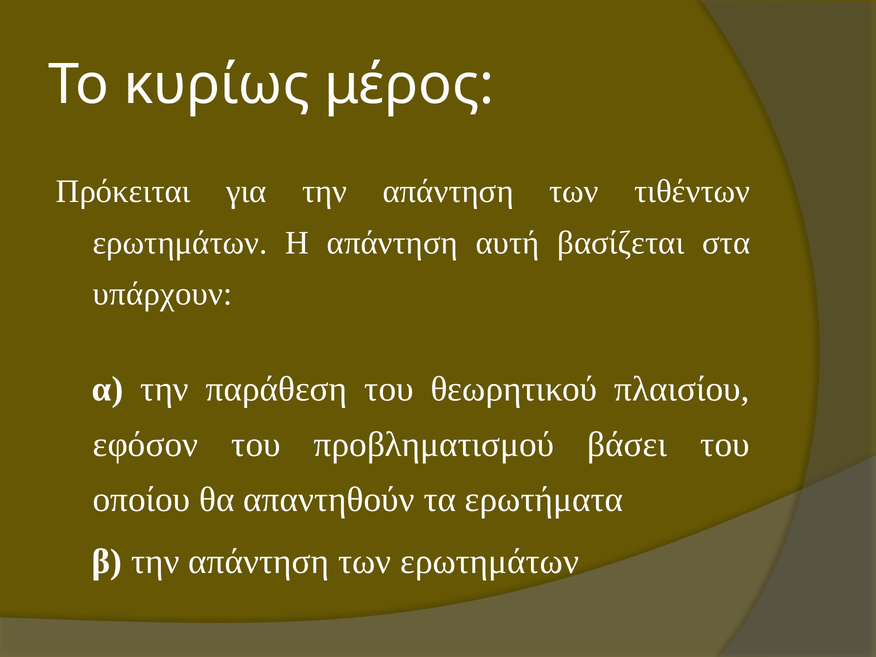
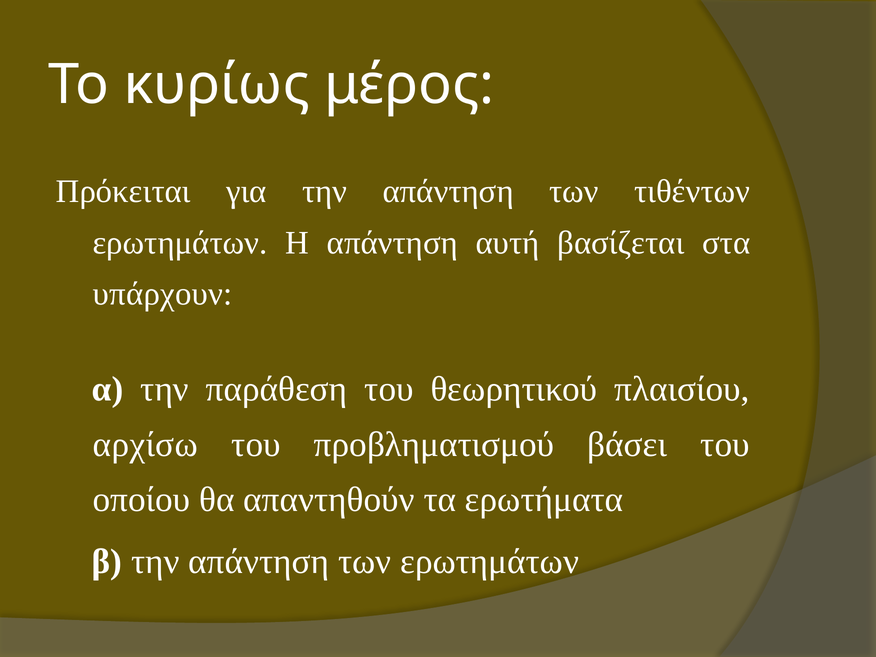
εφόσον: εφόσον -> αρχίσω (145, 444)
